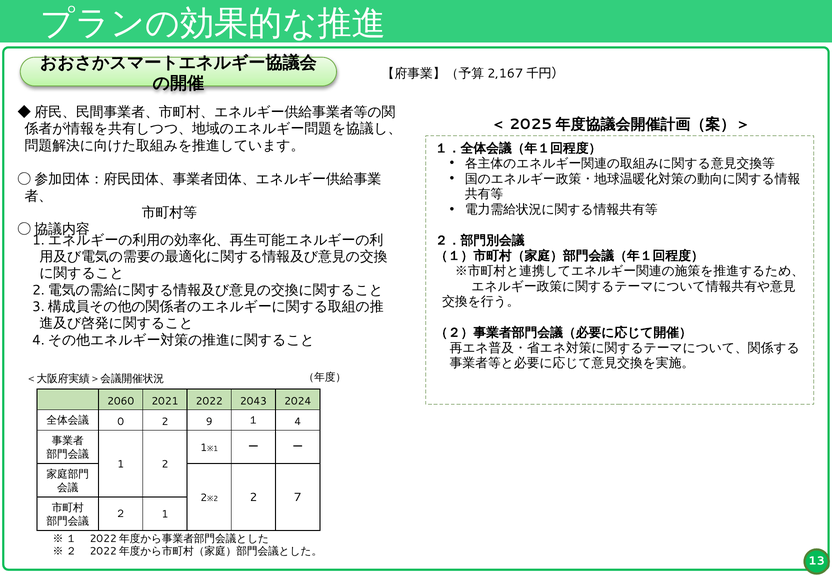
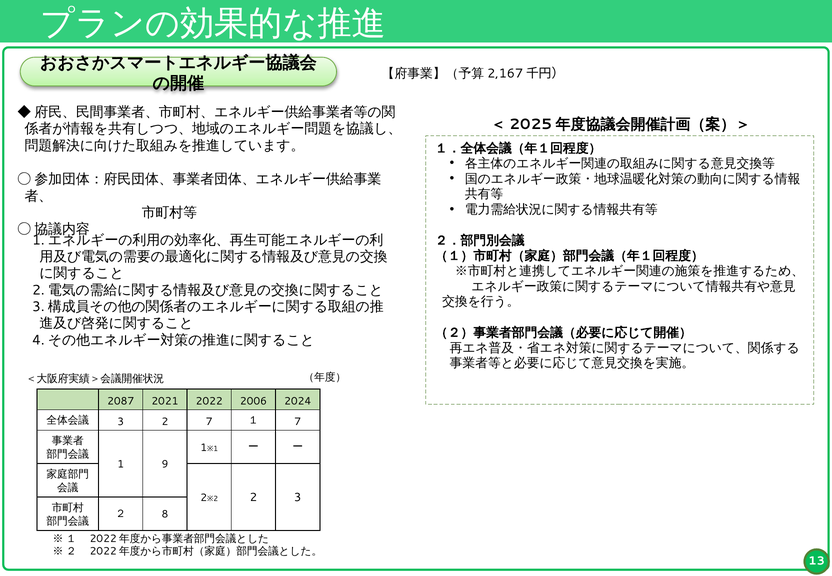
2060: 2060 -> 2087 (121, 401)
2043: 2043 -> 2006 (253, 401)
0: 0 -> 3 (121, 422)
2 9: 9 -> 7 (209, 422)
１ 4: 4 -> 7 (298, 422)
1 2: 2 -> 9 (165, 464)
2 7: 7 -> 3 (298, 498)
２ 1: 1 -> 8 (165, 514)
